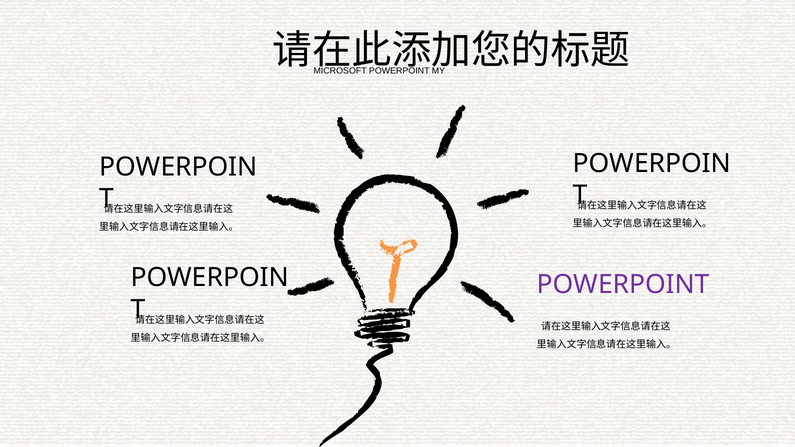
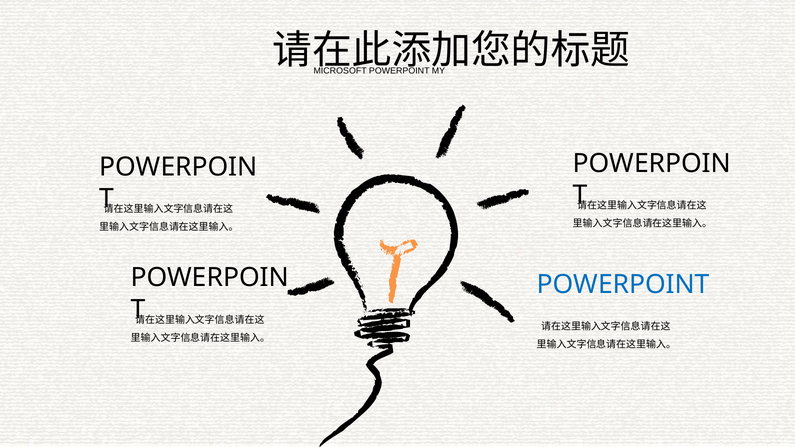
POWERPOINT colour: purple -> blue (623, 285)
